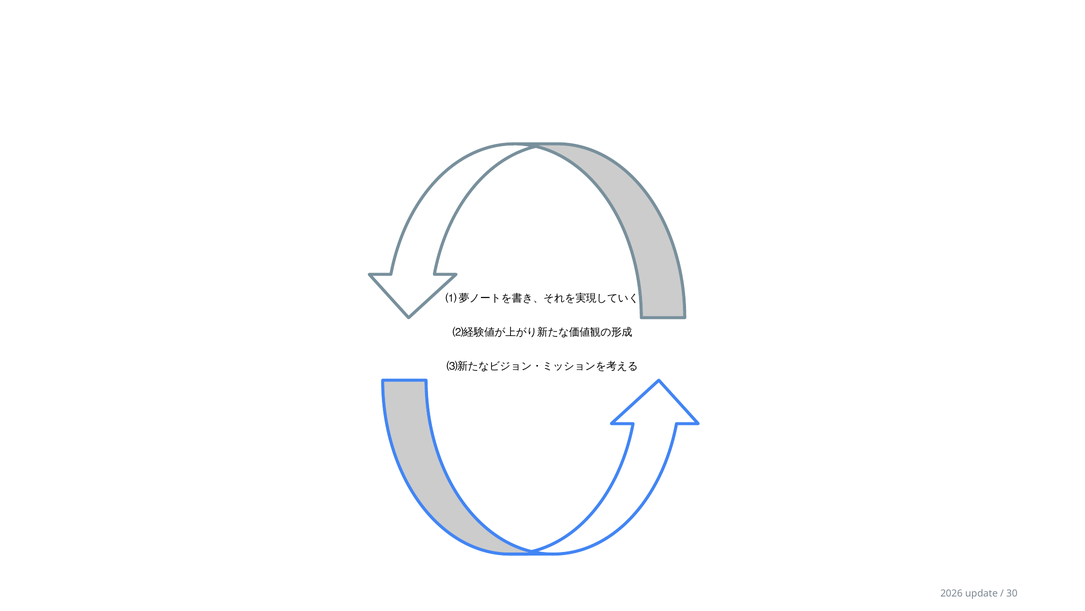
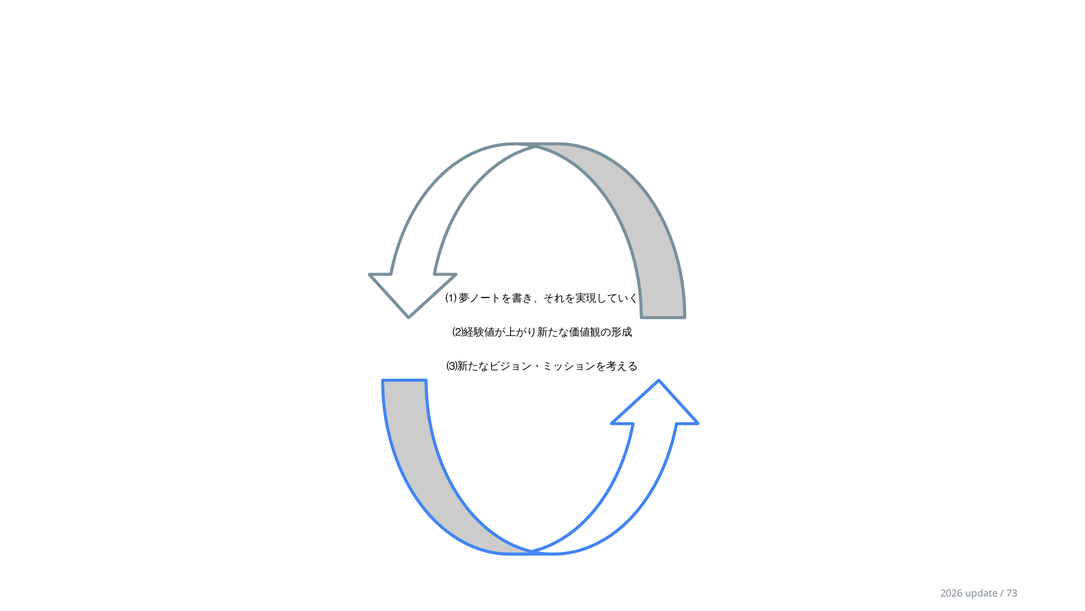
30: 30 -> 73 (1012, 593)
